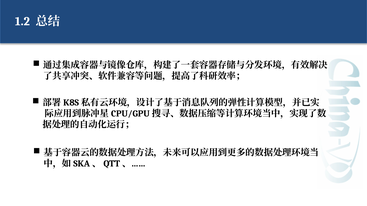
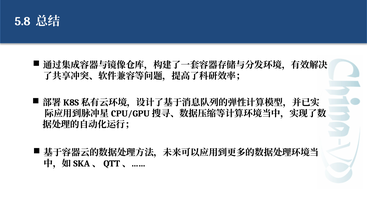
1.2: 1.2 -> 5.8 (23, 21)
